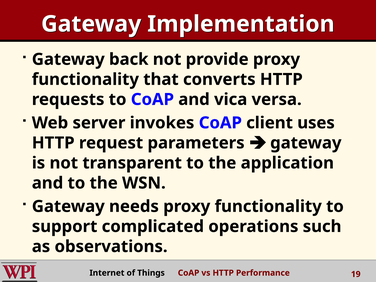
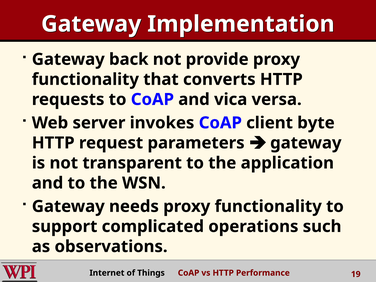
uses: uses -> byte (316, 123)
